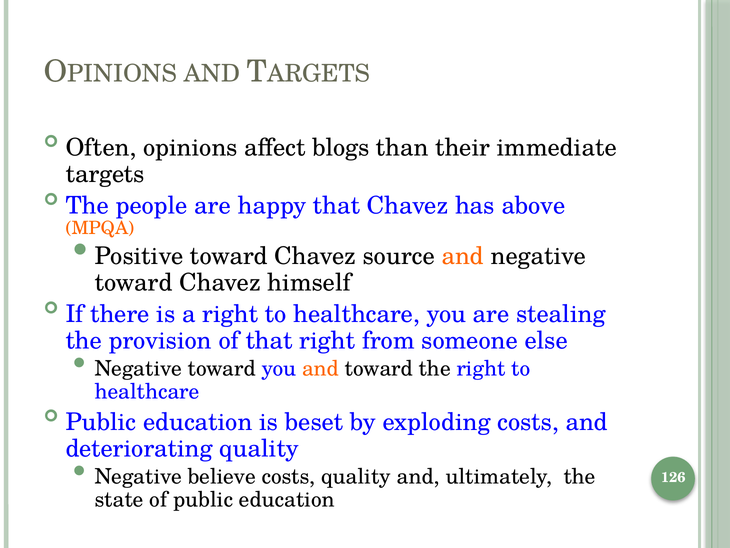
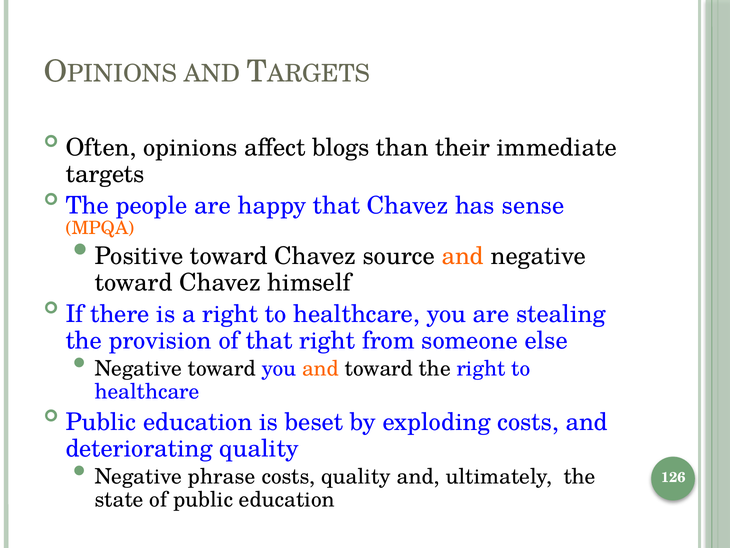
above: above -> sense (533, 206)
believe: believe -> phrase (222, 476)
